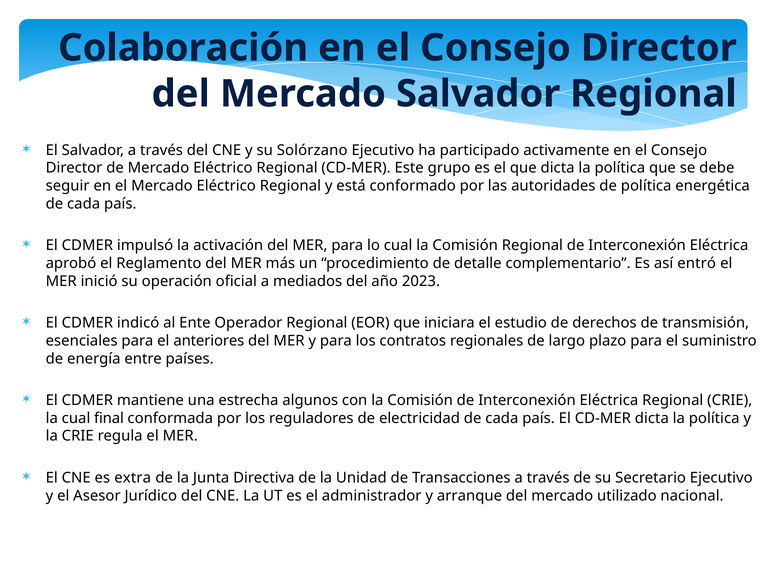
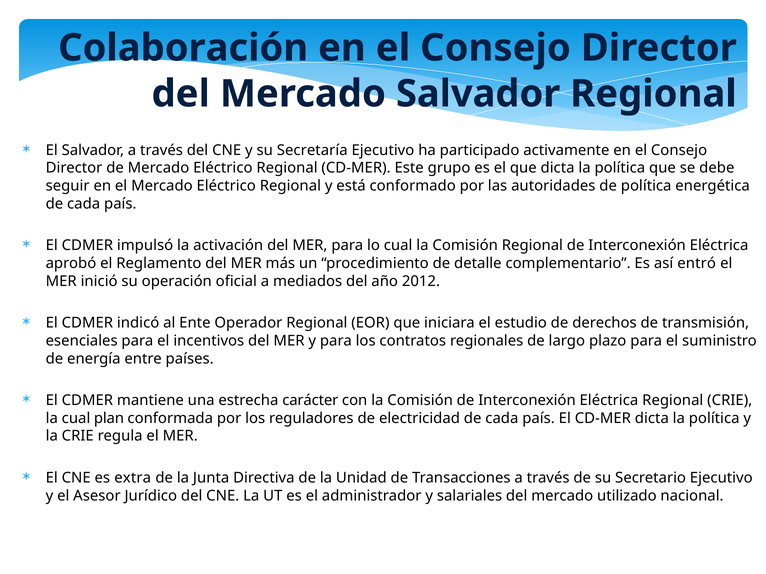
Solórzano: Solórzano -> Secretaría (312, 150)
2023: 2023 -> 2012 (421, 281)
anteriores: anteriores -> incentivos (209, 341)
algunos: algunos -> carácter (310, 401)
final: final -> plan (109, 419)
arranque: arranque -> salariales (470, 496)
